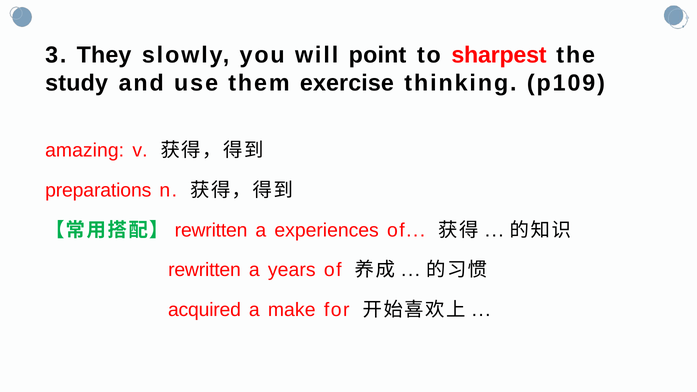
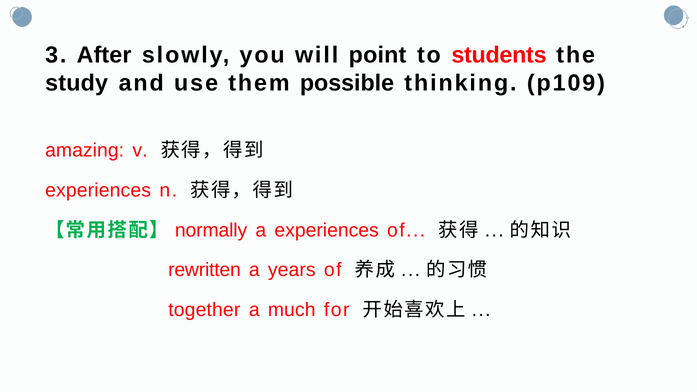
They: They -> After (104, 55)
sharpest: sharpest -> students (499, 55)
exercise: exercise -> possible (347, 83)
preparations: preparations -> experiences (98, 190)
rewritten: rewritten -> normally (211, 230)
acquired: acquired -> together (204, 310)
make: make -> much (292, 310)
